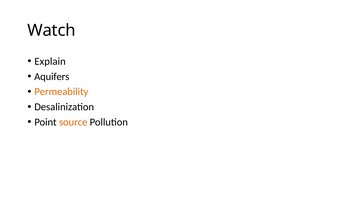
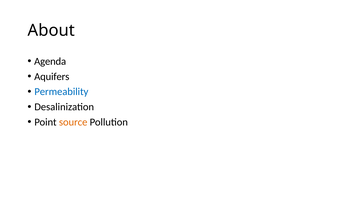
Watch: Watch -> About (51, 30)
Explain: Explain -> Agenda (50, 61)
Permeability colour: orange -> blue (61, 92)
